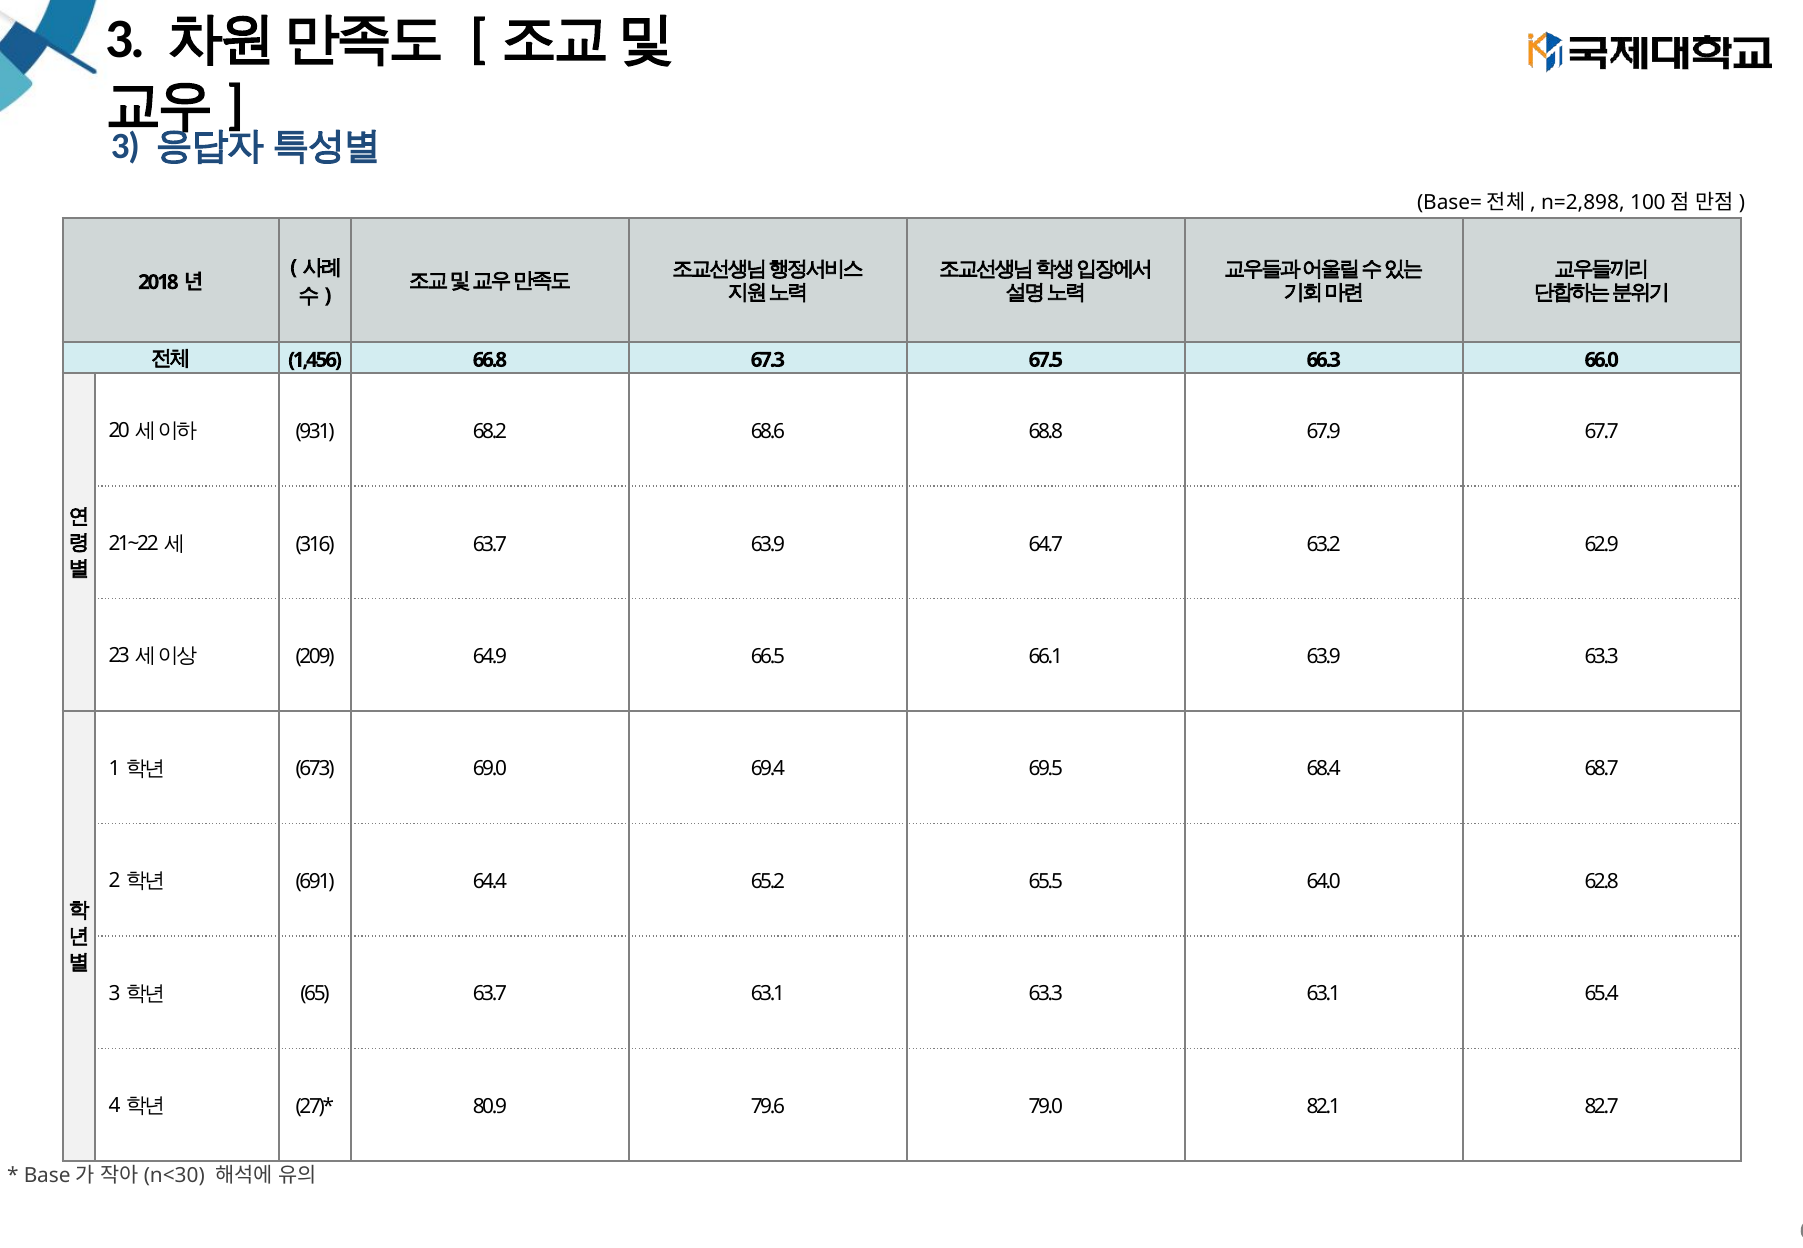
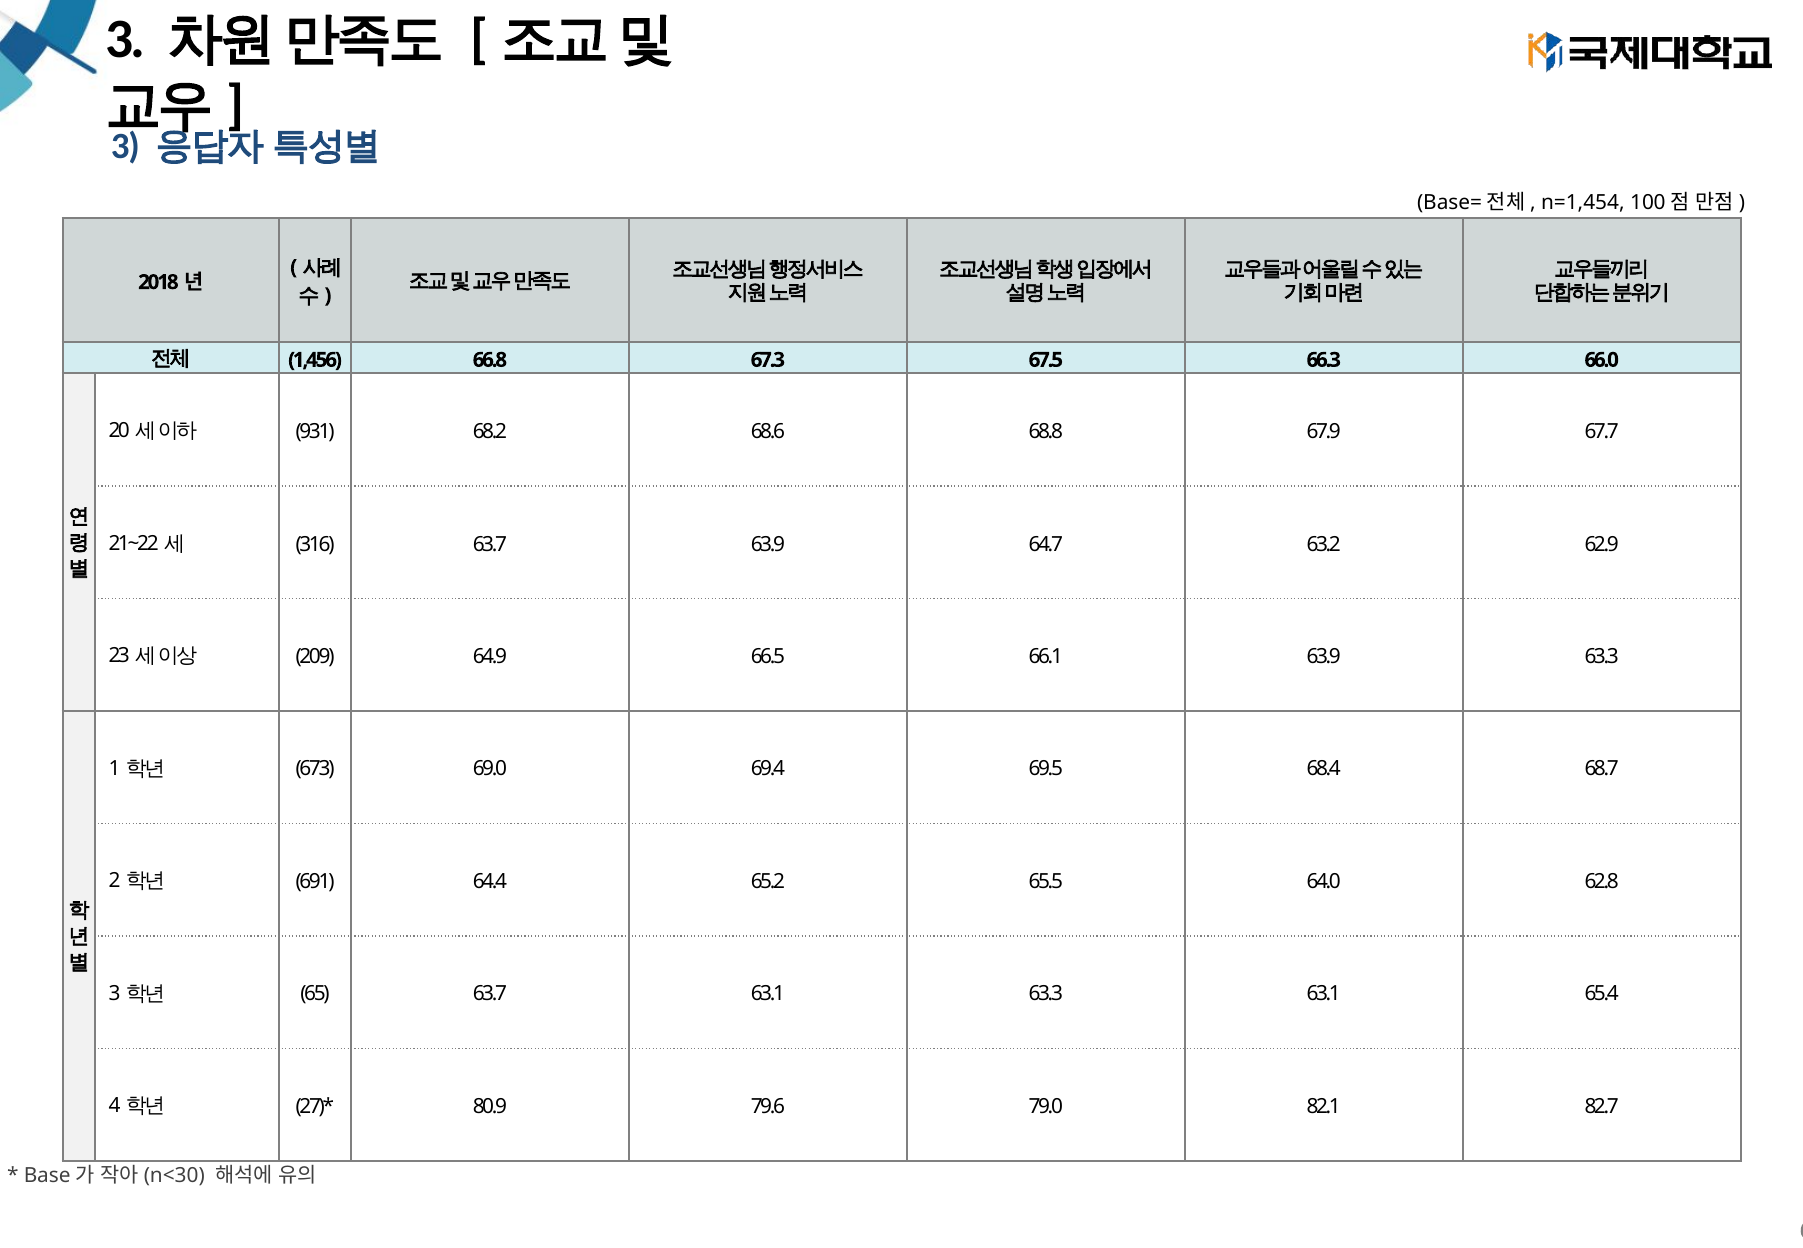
n=2,898: n=2,898 -> n=1,454 (1583, 203)
